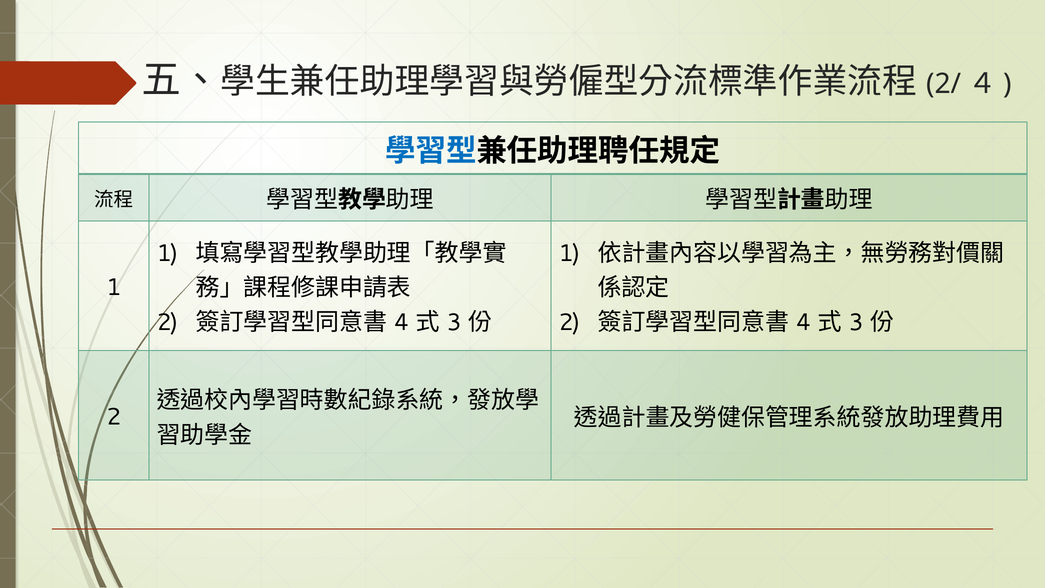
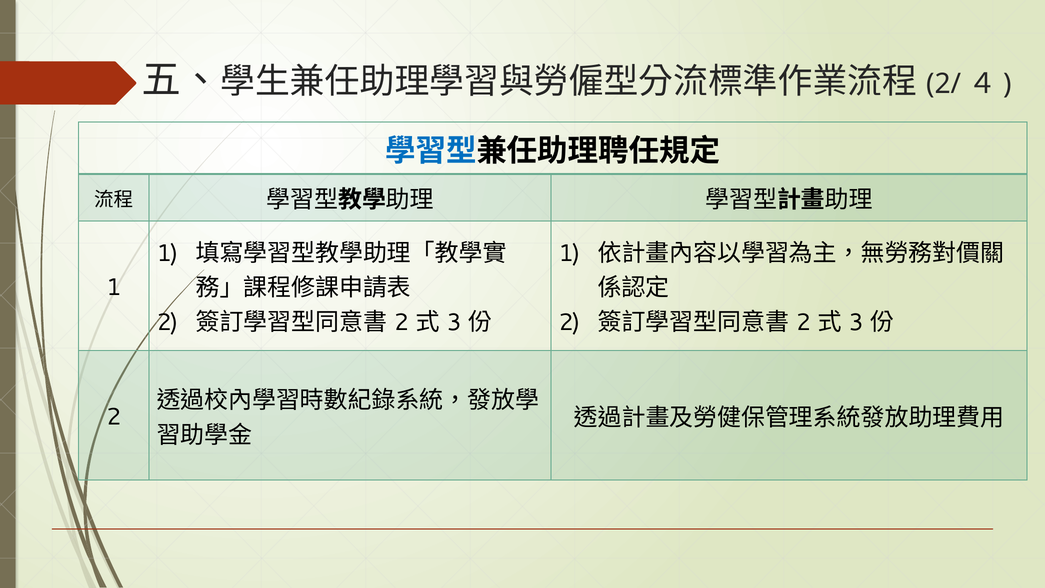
4: 4 -> 2 (401, 322)
4: 4 -> 2 (803, 322)
